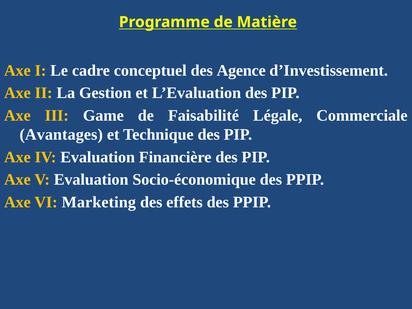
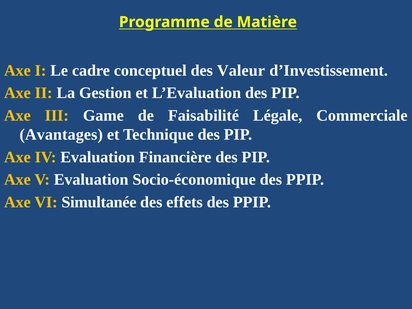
Agence: Agence -> Valeur (241, 71)
Marketing: Marketing -> Simultanée (99, 202)
